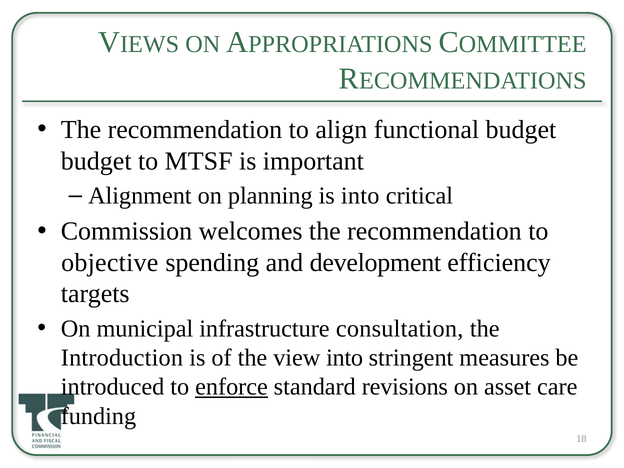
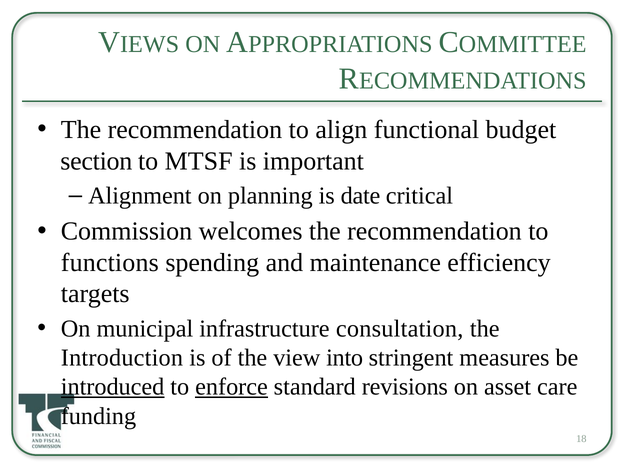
budget: budget -> section (96, 161)
is into: into -> date (360, 196)
objective: objective -> functions (110, 263)
development: development -> maintenance (375, 263)
introduced underline: none -> present (113, 387)
